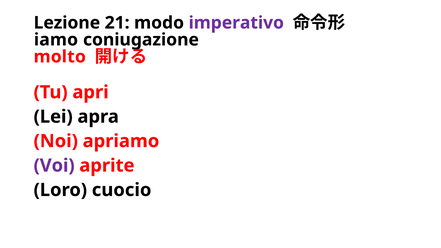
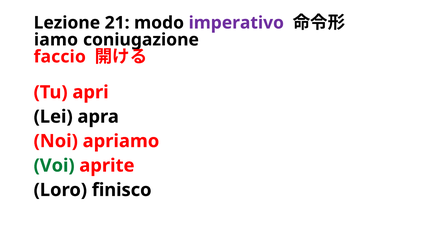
molto: molto -> faccio (60, 57)
Voi colour: purple -> green (54, 166)
cuocio: cuocio -> finisco (122, 190)
